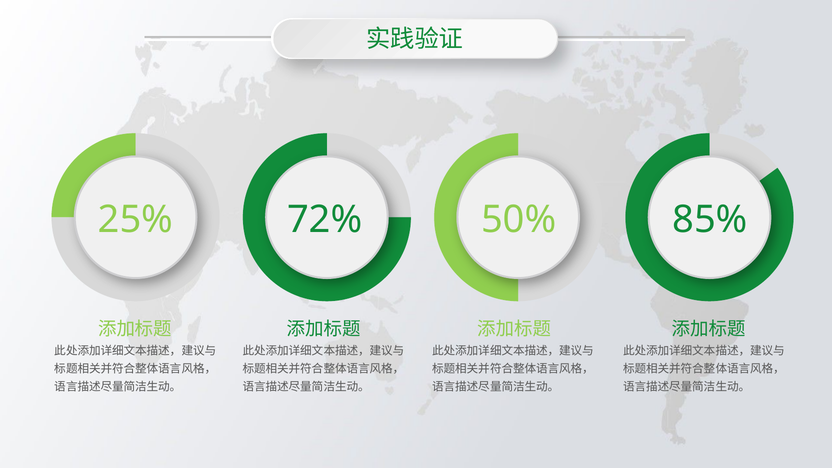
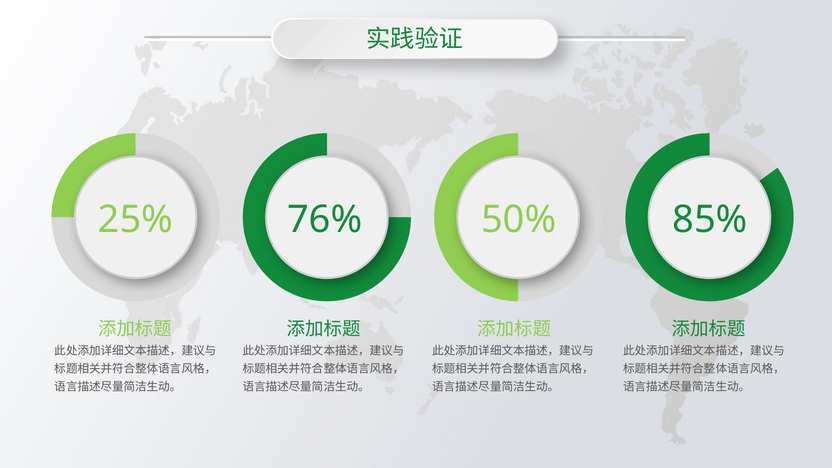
72%: 72% -> 76% (325, 220)
